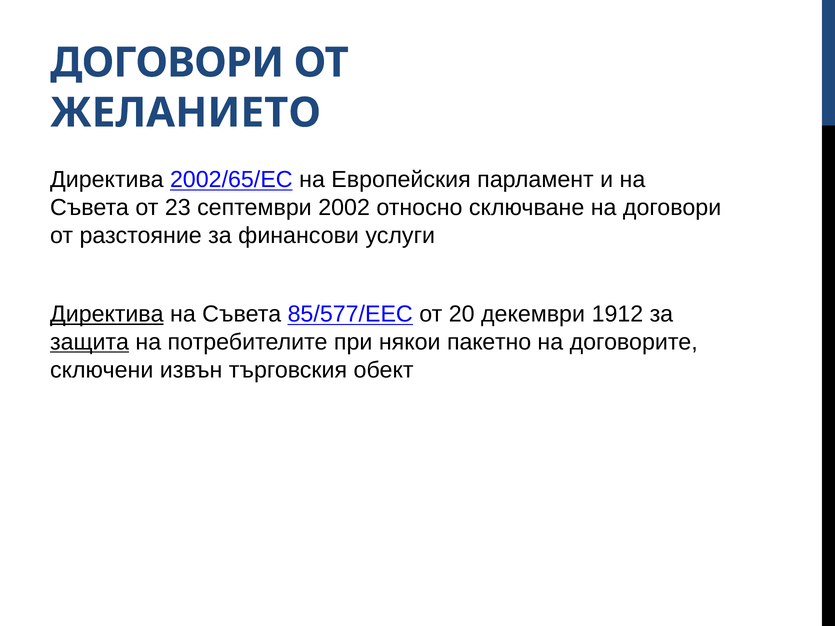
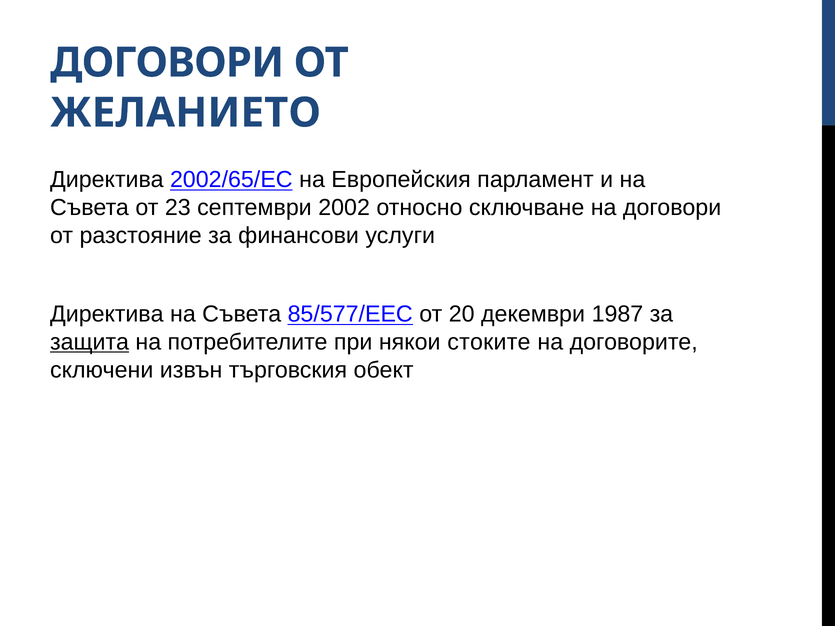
Директива underline: present -> none (107, 314)
1912: 1912 -> 1987 (617, 314)
пакетно: пакетно -> стоките (489, 342)
